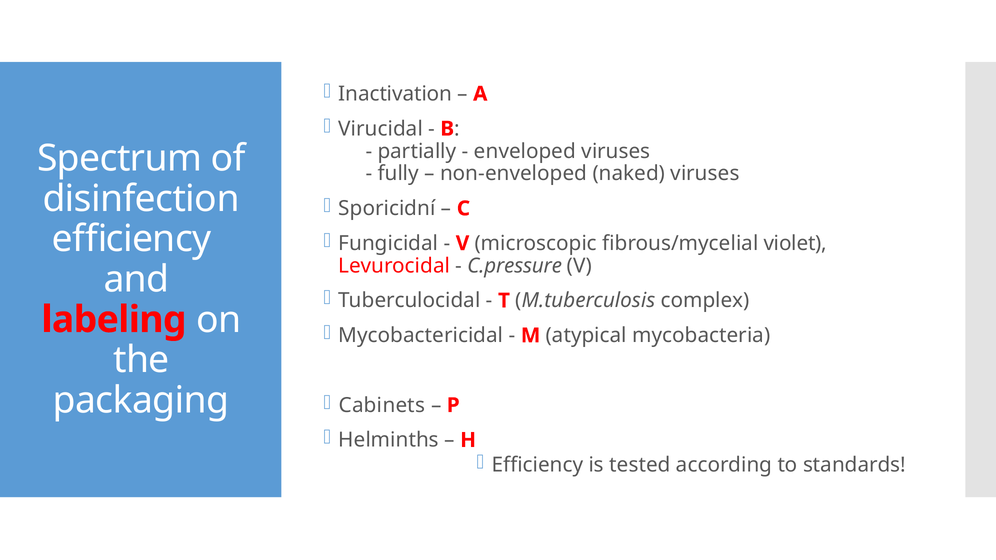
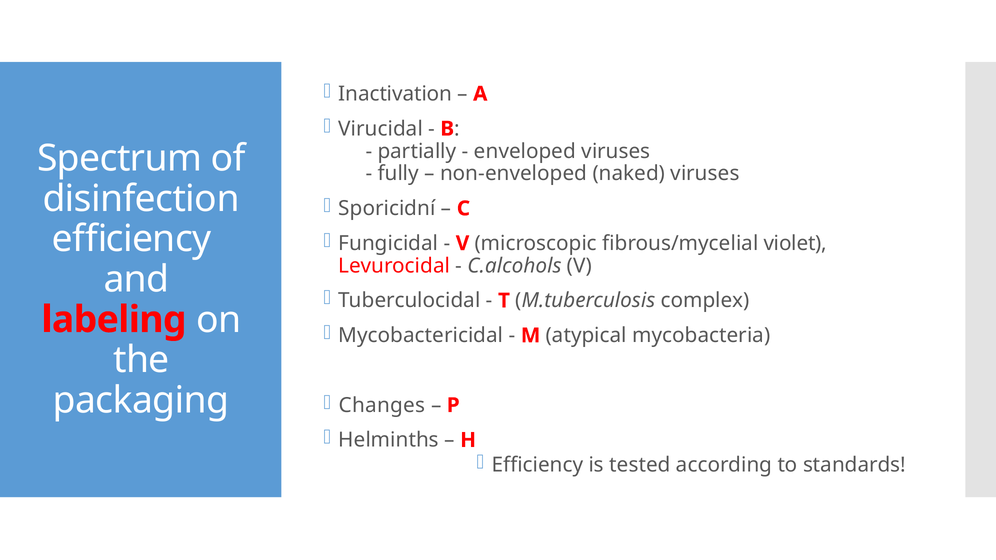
C.pressure: C.pressure -> C.alcohols (514, 266)
Cabinets: Cabinets -> Changes (382, 405)
